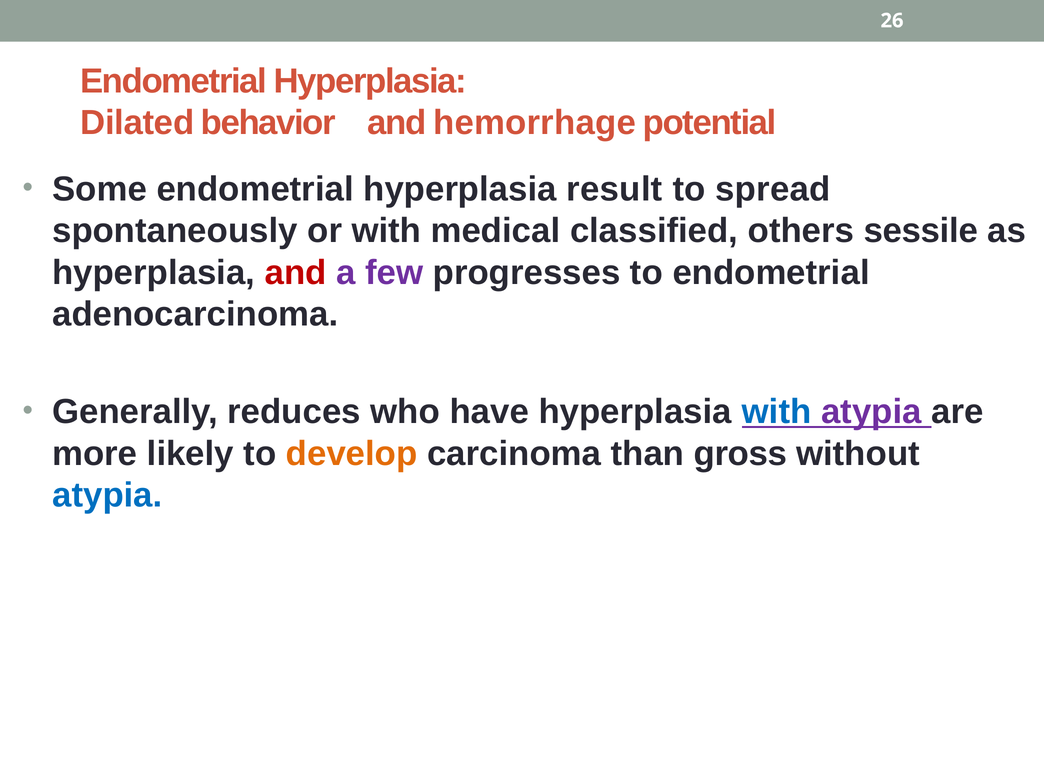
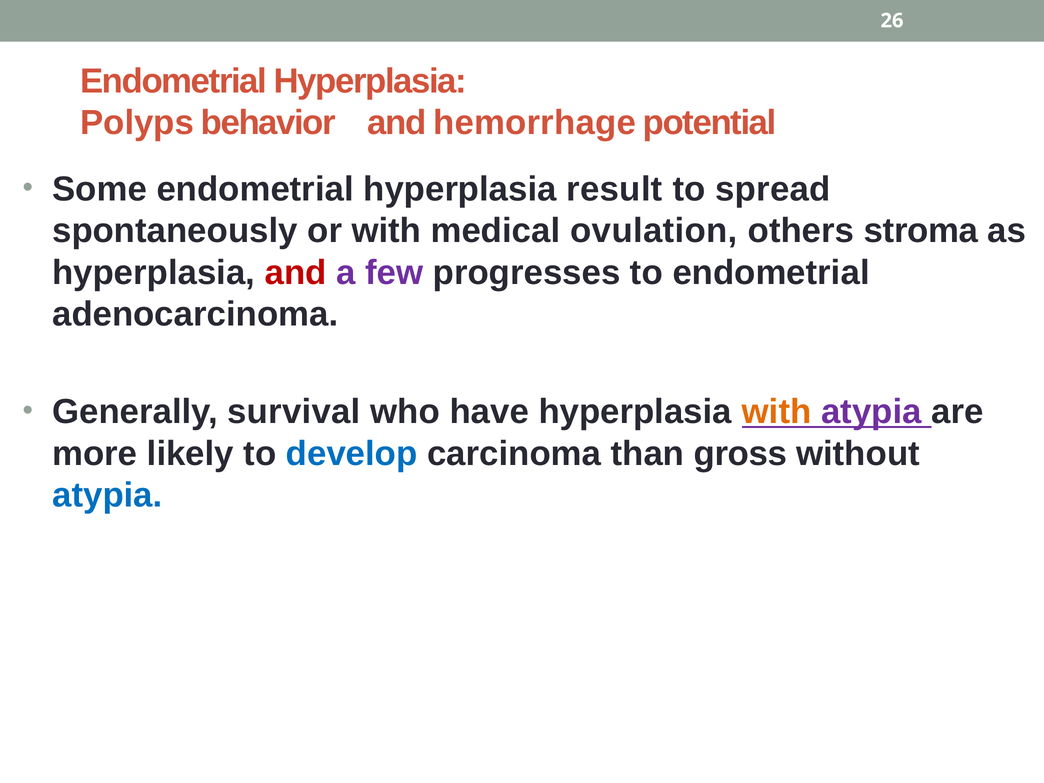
Dilated: Dilated -> Polyps (137, 123)
classified: classified -> ovulation (654, 231)
sessile: sessile -> stroma (921, 231)
reduces: reduces -> survival (294, 412)
with colour: blue -> orange (777, 412)
develop colour: orange -> blue (352, 454)
